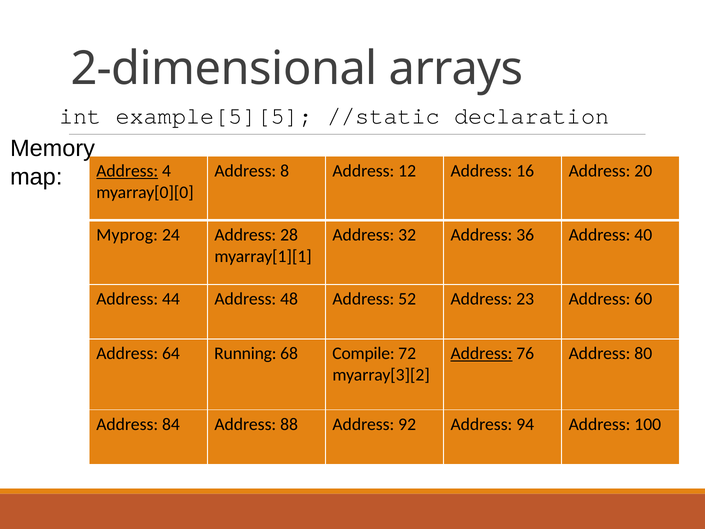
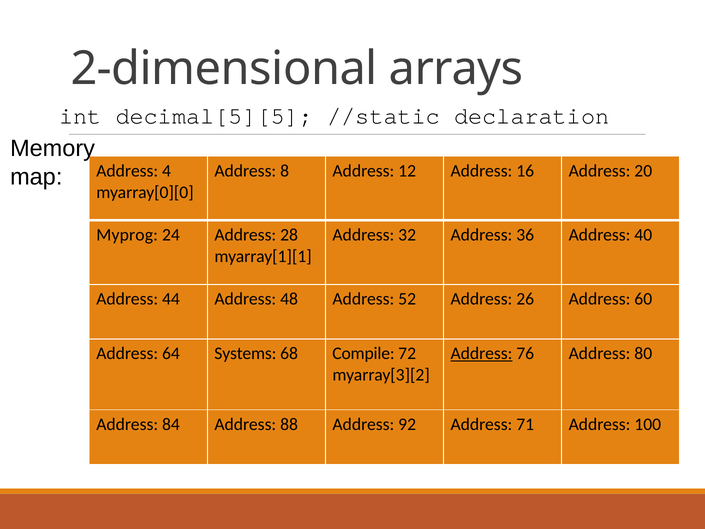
example[5][5: example[5][5 -> decimal[5][5 (214, 116)
Address underline: present -> none (127, 171)
23: 23 -> 26 (525, 299)
Running: Running -> Systems (245, 353)
94: 94 -> 71 (525, 424)
